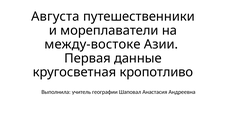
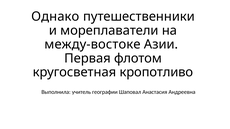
Августа: Августа -> Однако (55, 17)
данные: данные -> флотом (138, 58)
